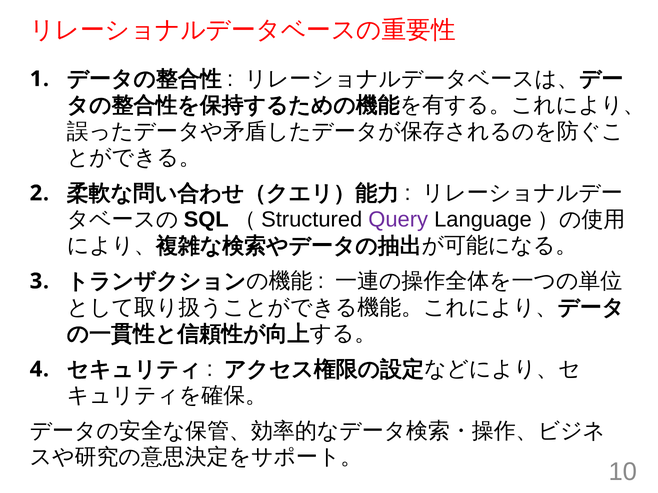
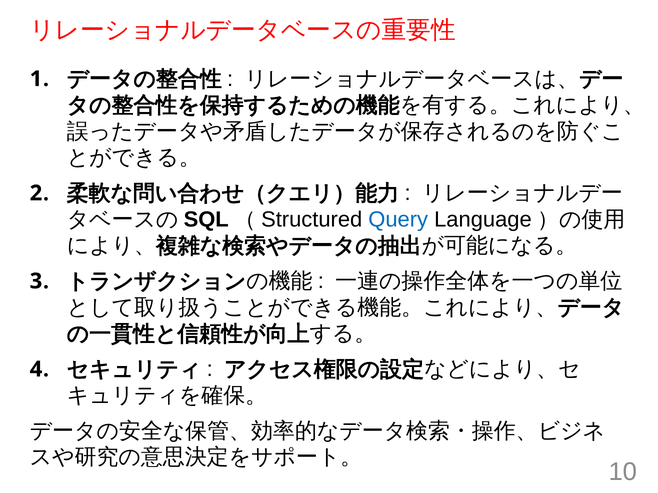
Query colour: purple -> blue (398, 220)
